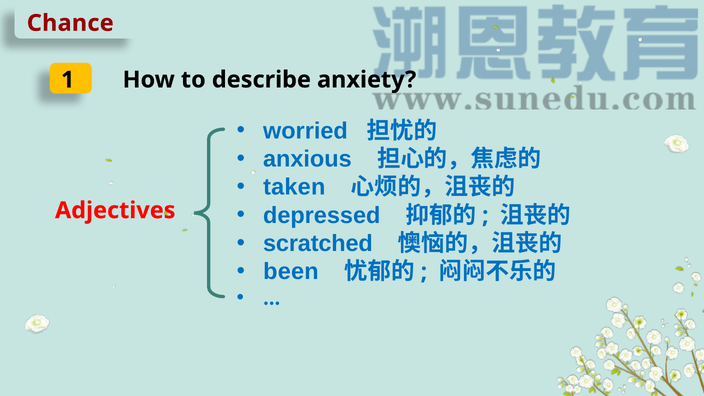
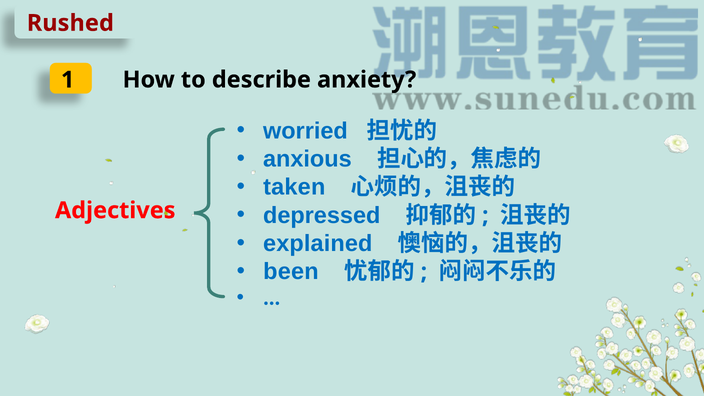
Chance: Chance -> Rushed (70, 23)
scratched: scratched -> explained (318, 244)
